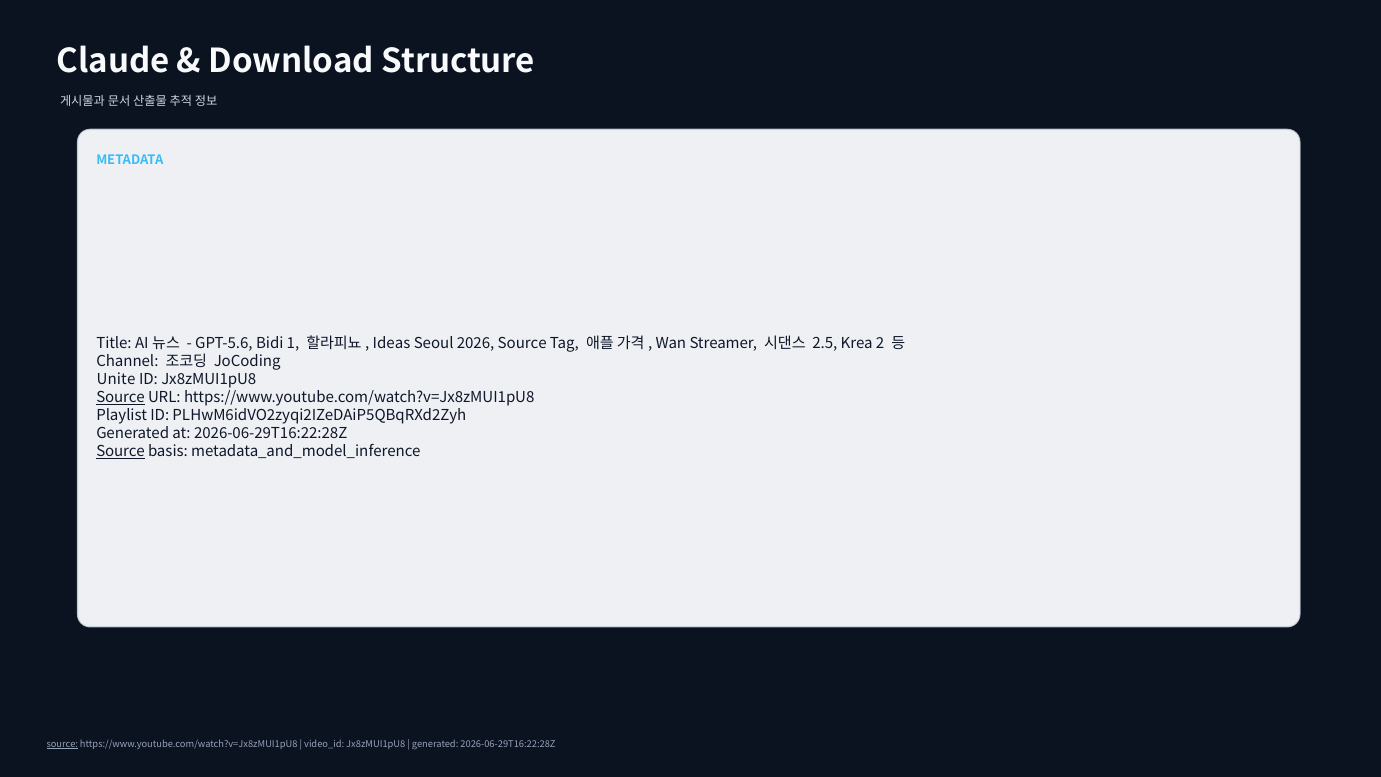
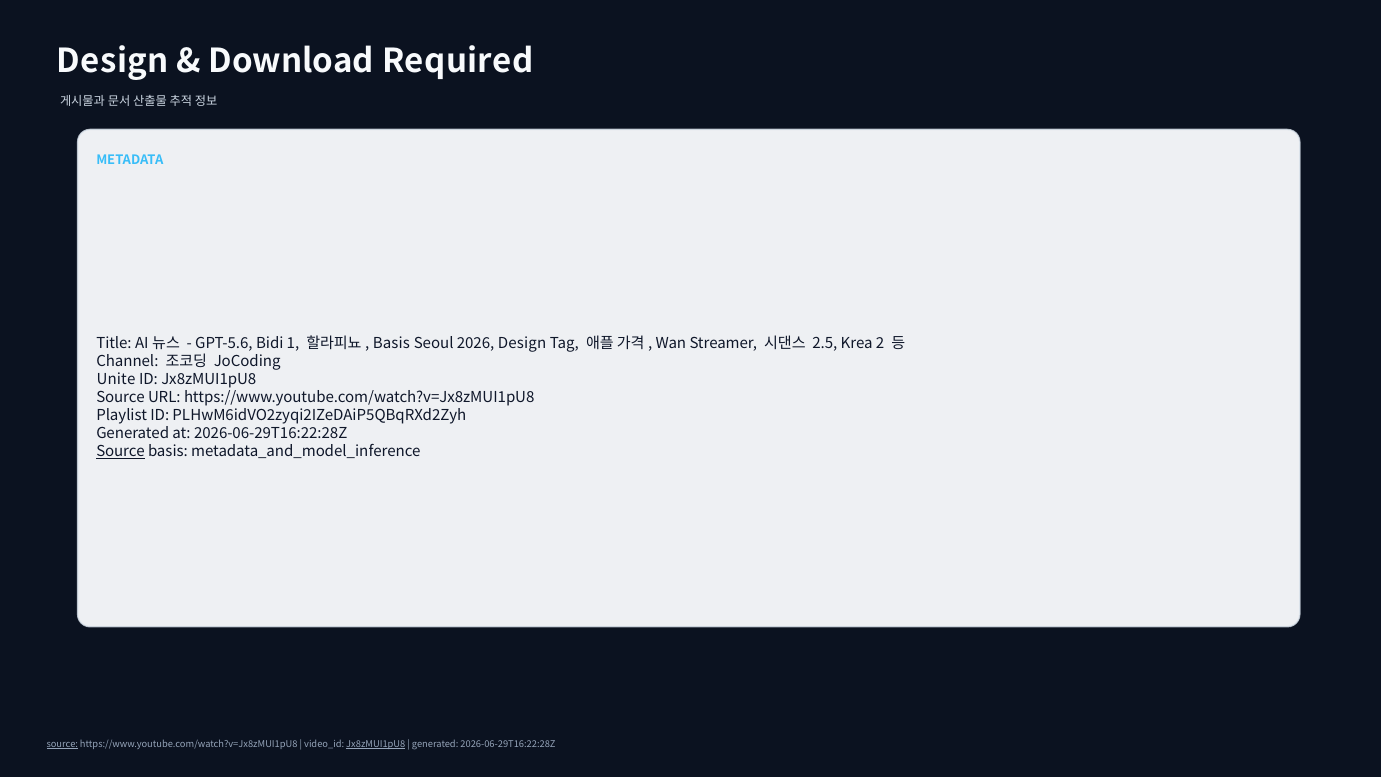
Claude: Claude -> Design (113, 62)
Structure: Structure -> Required (458, 62)
Ideas: Ideas -> Basis (391, 344)
2026 Source: Source -> Design (522, 344)
Source underline: present -> none (121, 398)
Jx8zMUI1pU8 underline: none -> present (376, 744)
